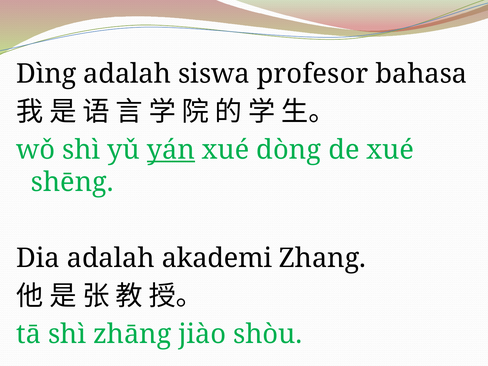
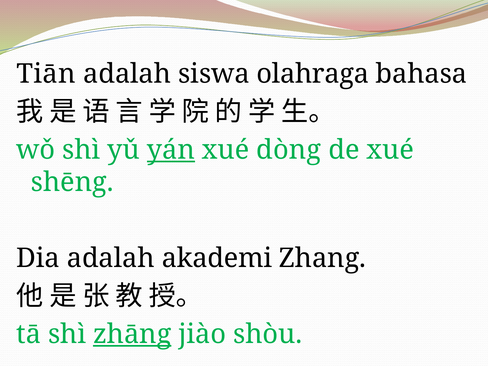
Dìng: Dìng -> Tiān (46, 74)
profesor: profesor -> olahraga (313, 74)
zhāng underline: none -> present (132, 334)
